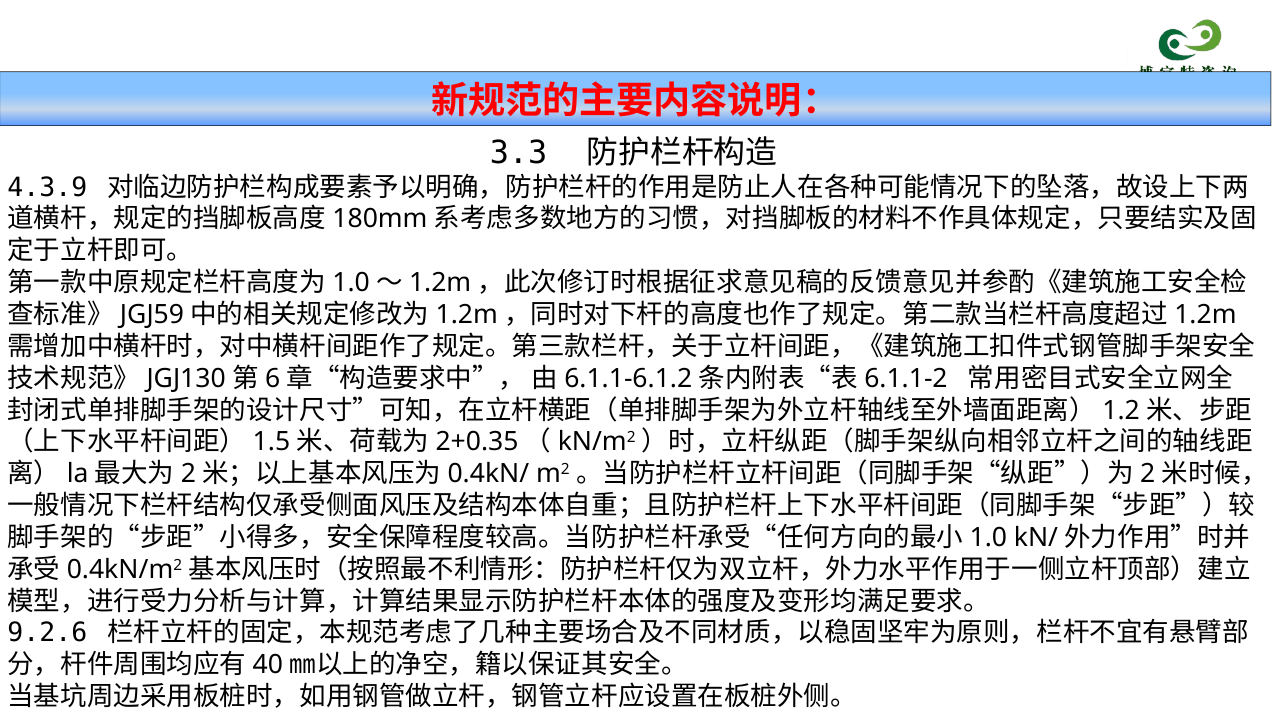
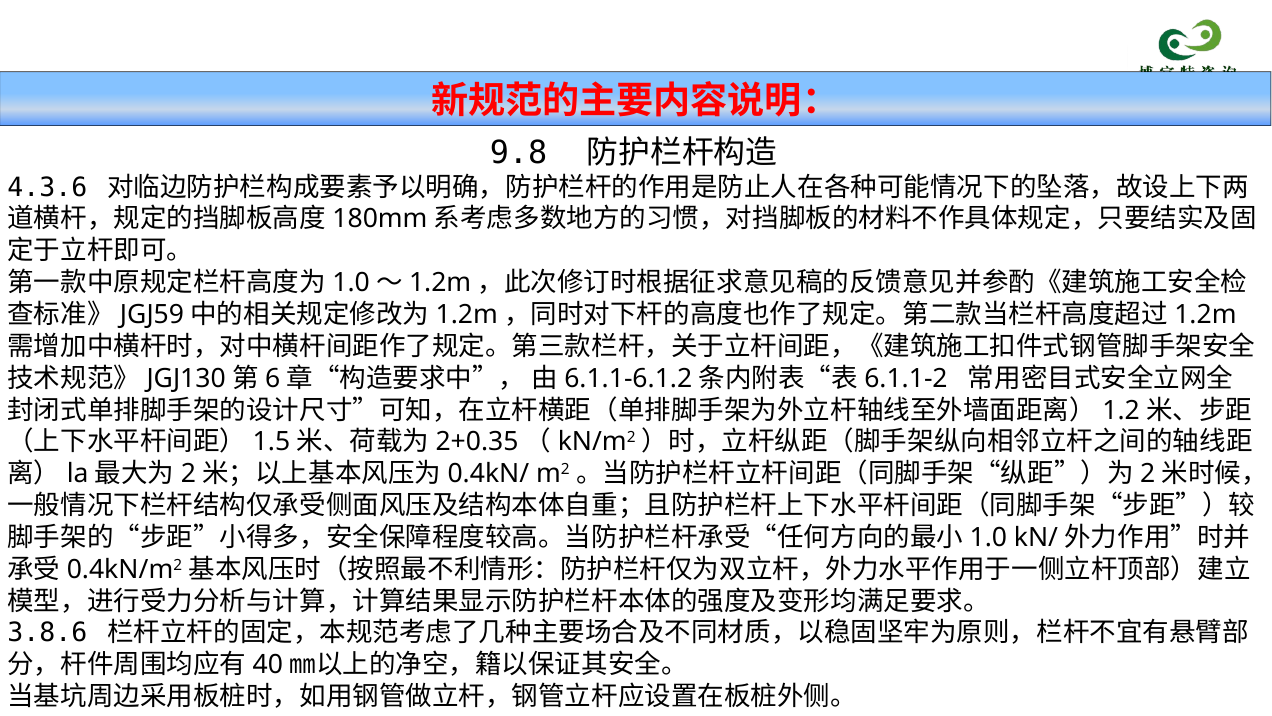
3.3: 3.3 -> 9.8 (519, 153)
4.3.9: 4.3.9 -> 4.3.6 (47, 187)
9.2.6: 9.2.6 -> 3.8.6 (47, 633)
